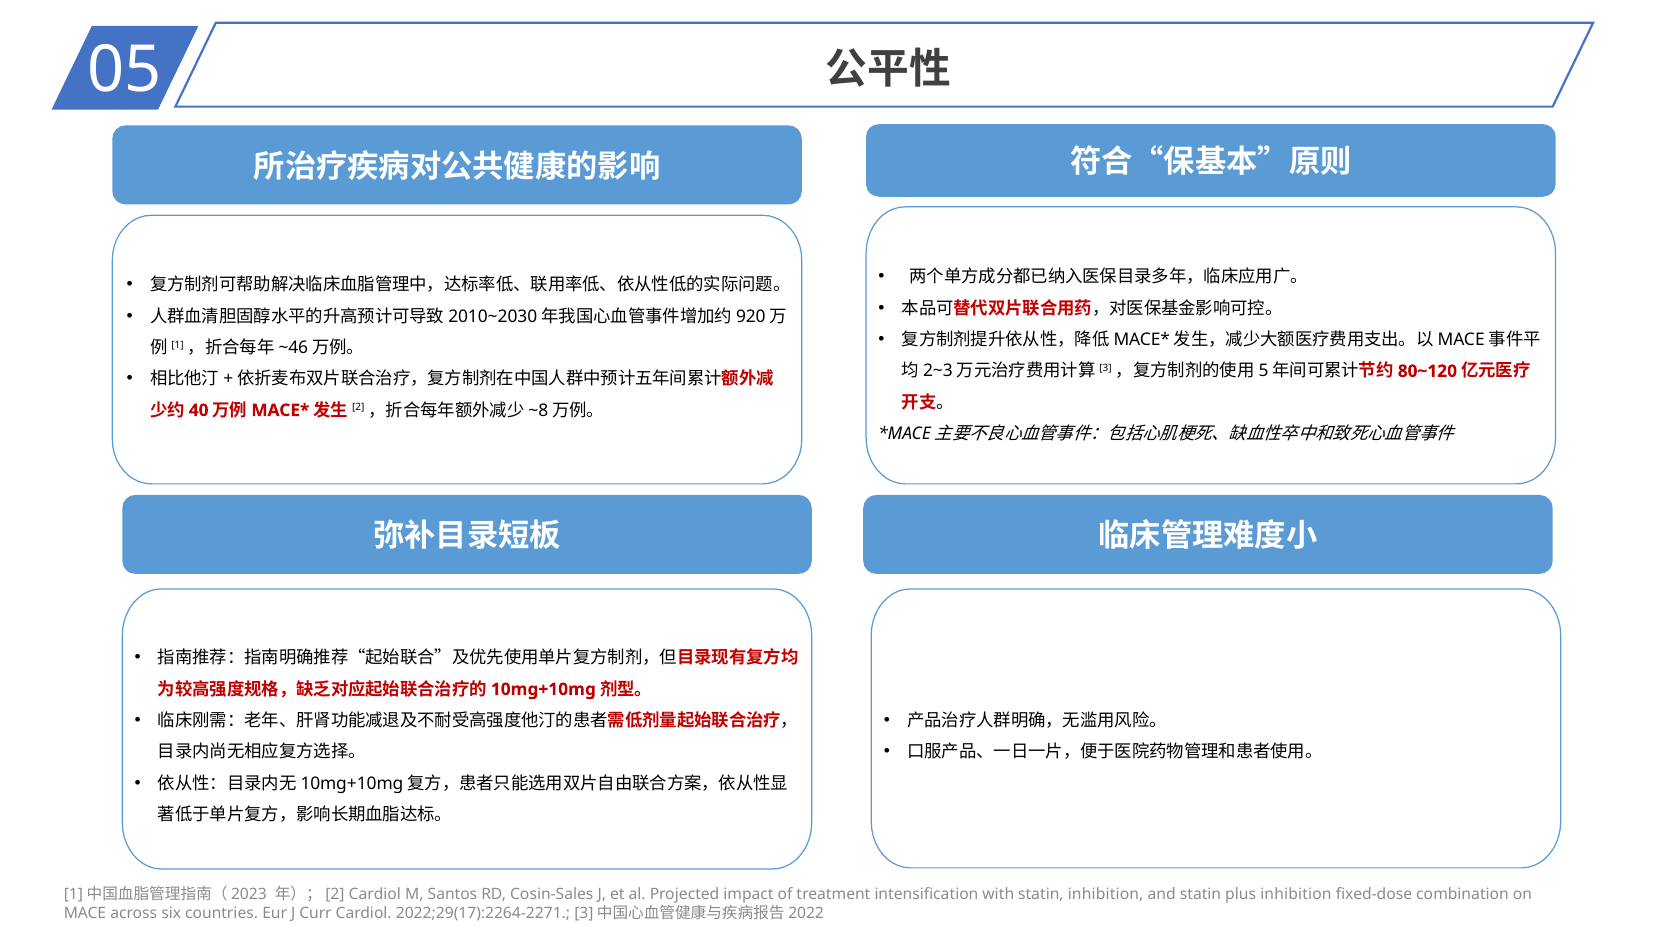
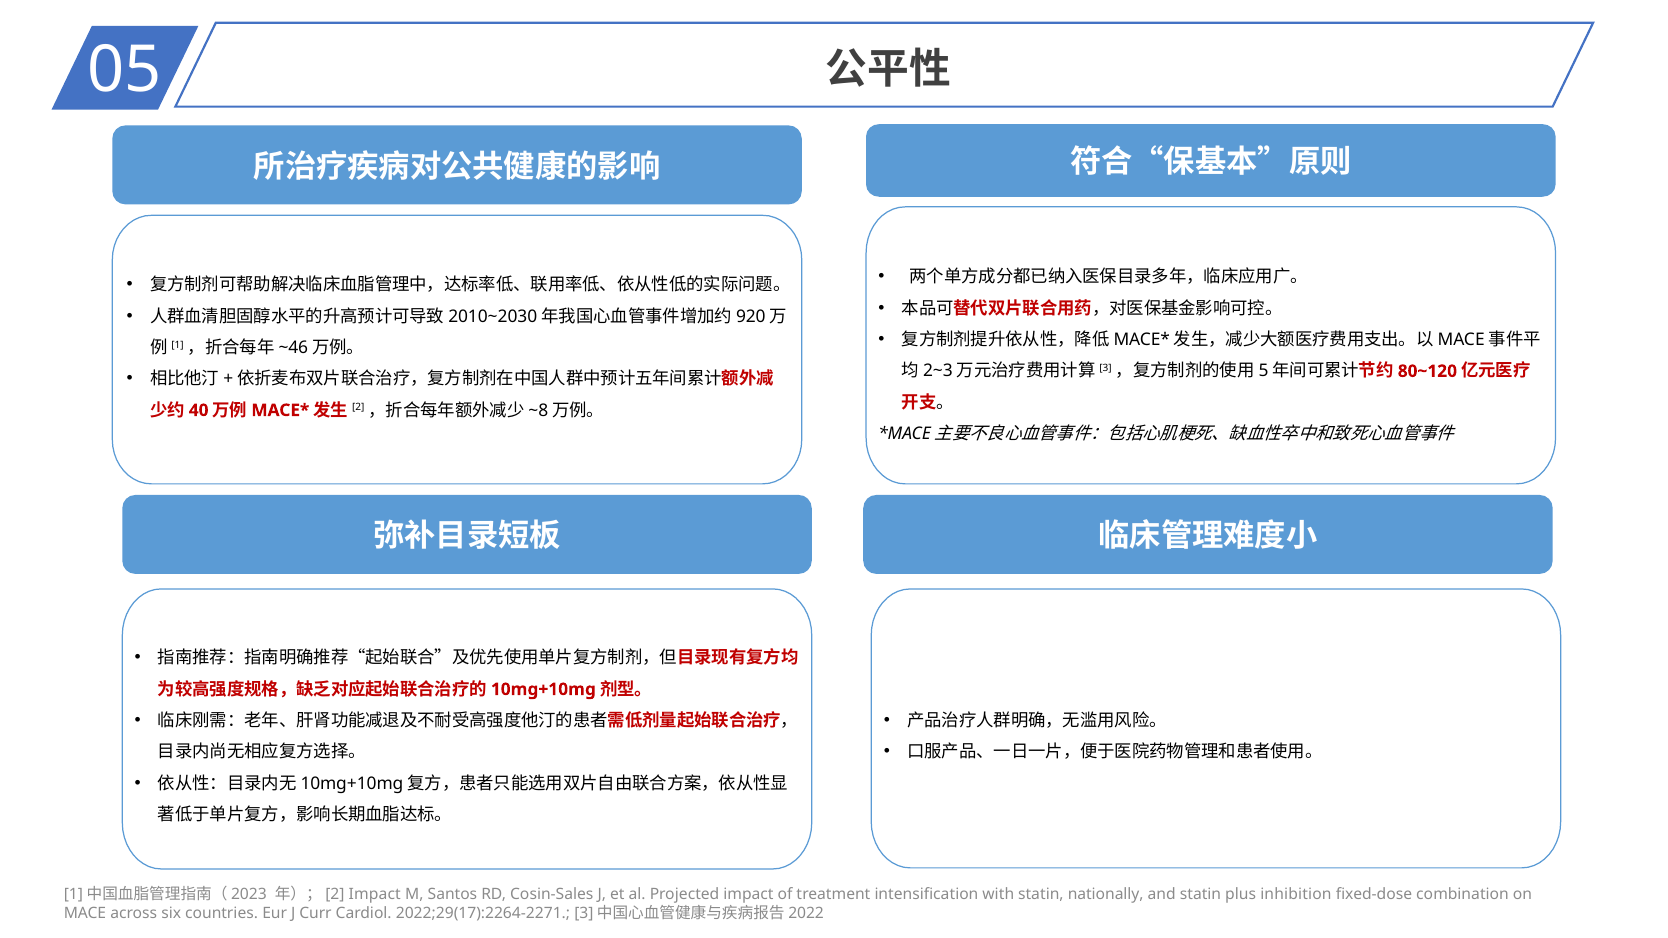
Cardiol: Cardiol -> Impact (375, 895)
statin inhibition: inhibition -> nationally (1106, 895)
